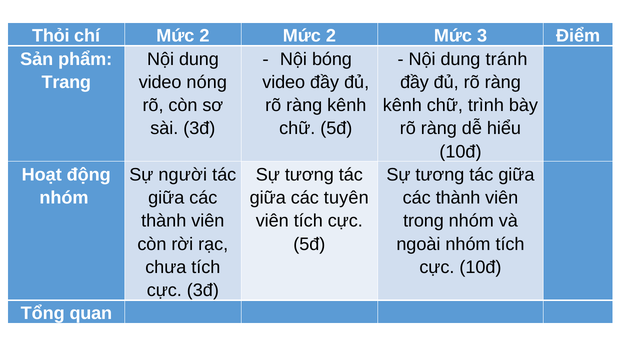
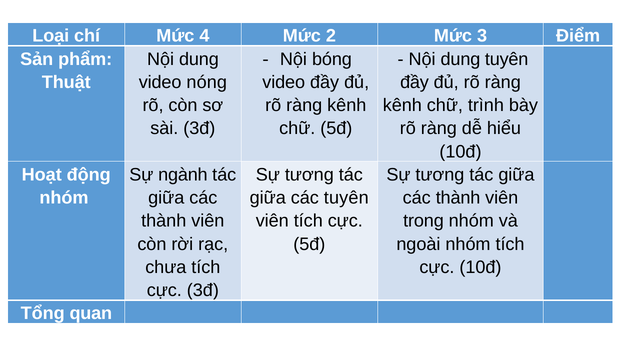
Thỏi: Thỏi -> Loại (51, 36)
chí Mức 2: 2 -> 4 (204, 36)
dung tránh: tránh -> tuyên (507, 59)
Trang: Trang -> Thuật (66, 82)
người: người -> ngành (183, 175)
